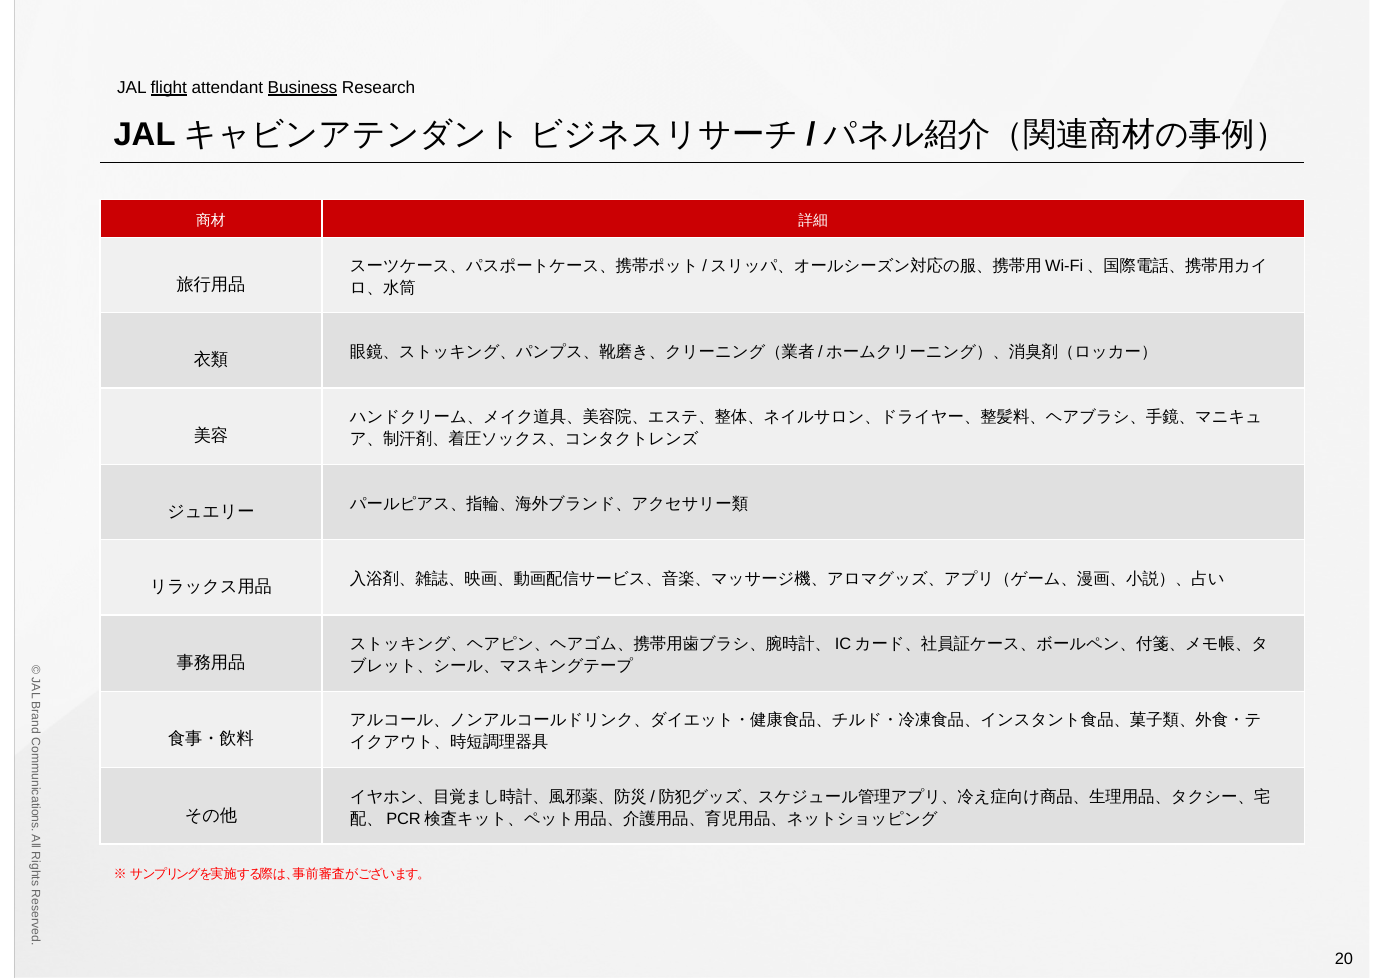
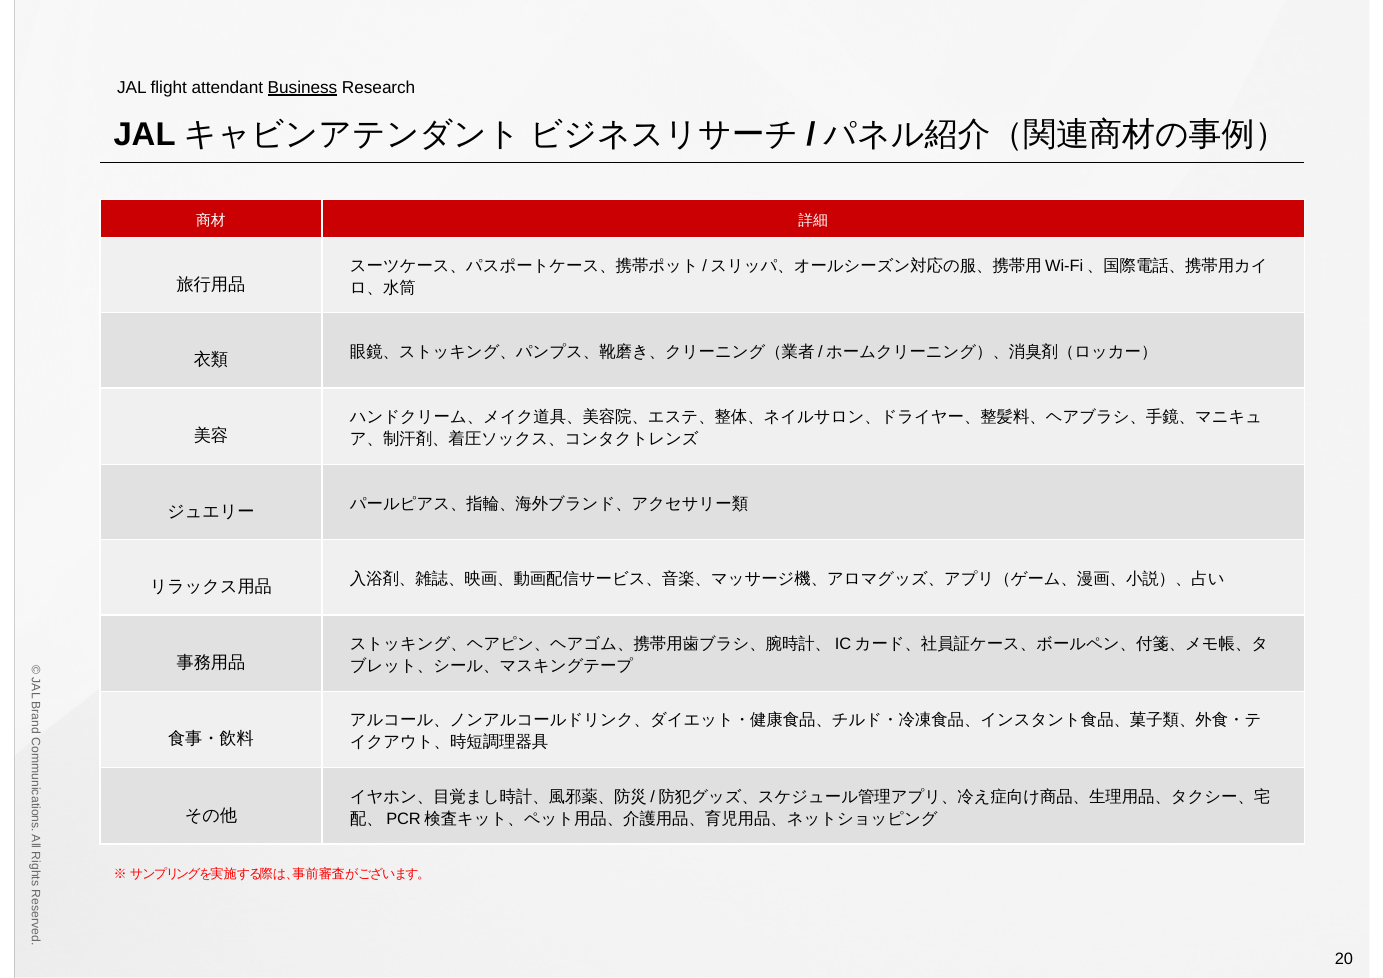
flight underline: present -> none (169, 88)
